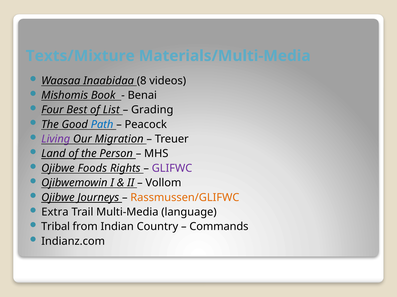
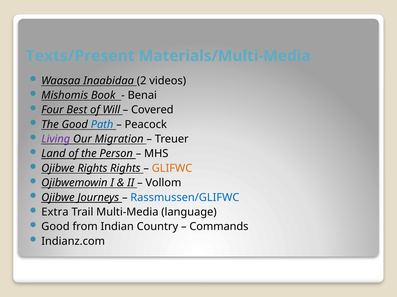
Texts/Mixture: Texts/Mixture -> Texts/Present (80, 56)
8: 8 -> 2 (142, 81)
List: List -> Will (111, 110)
Grading: Grading -> Covered (152, 110)
Ojibwe Foods: Foods -> Rights (92, 169)
GLIFWC colour: purple -> orange (172, 169)
Rassmussen/GLIFWC colour: orange -> blue (185, 198)
Tribal: Tribal -> Good (55, 227)
